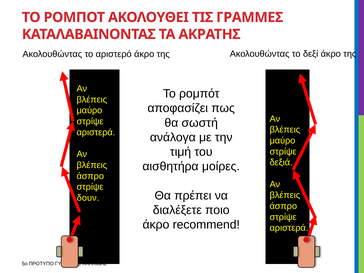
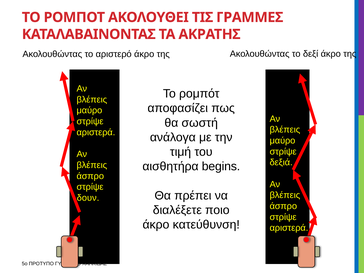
μοίρες: μοίρες -> begins (221, 166)
recommend: recommend -> κατεύθυνση (206, 225)
